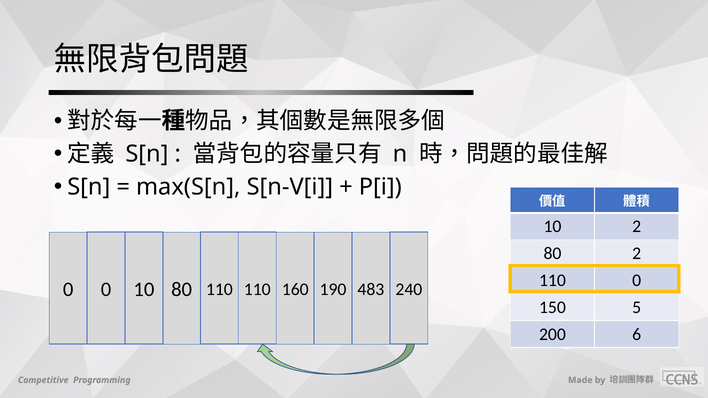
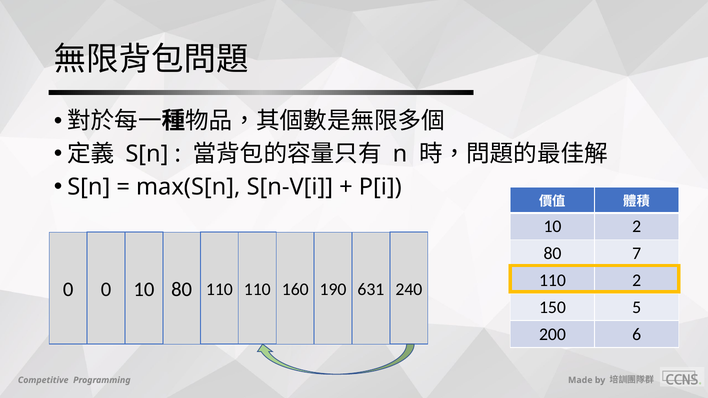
80 2: 2 -> 7 (637, 254)
110 0: 0 -> 2 (637, 281)
483: 483 -> 631 (371, 290)
